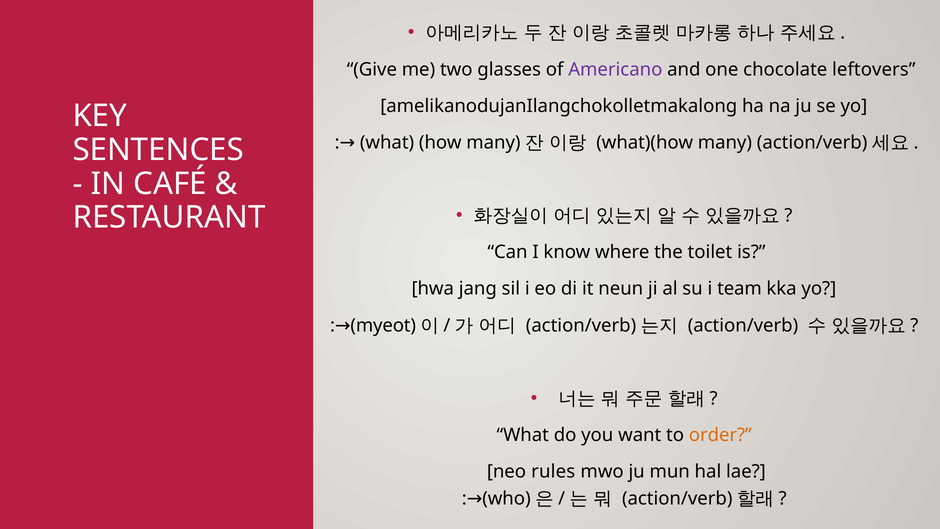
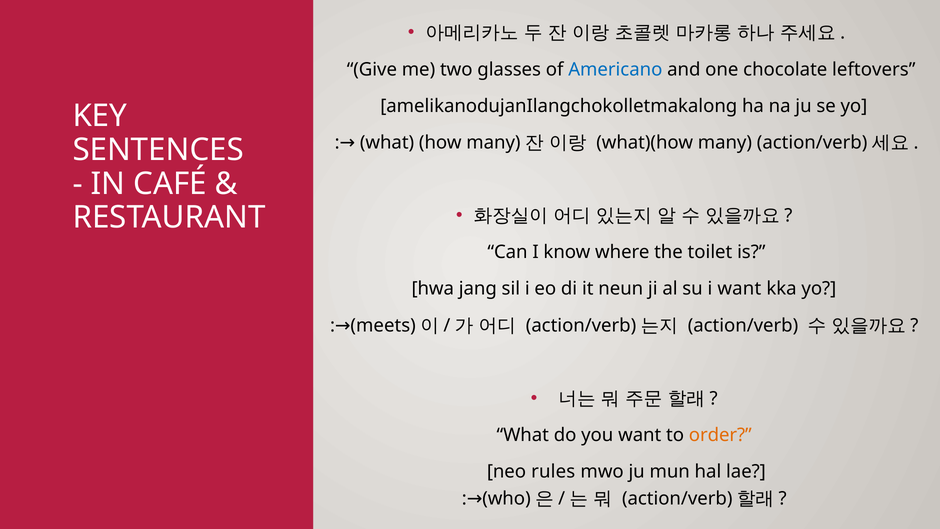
Americano colour: purple -> blue (615, 69)
i team: team -> want (739, 289)
myeot: myeot -> meets (383, 325)
